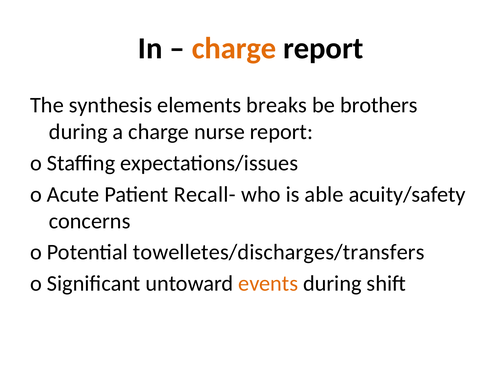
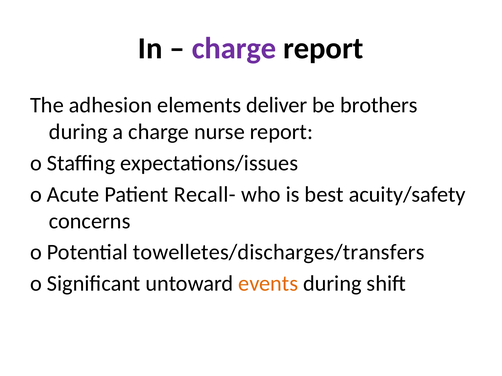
charge colour: orange -> purple (234, 49)
synthesis: synthesis -> adhesion (110, 105)
breaks: breaks -> deliver (277, 105)
able: able -> best (324, 195)
